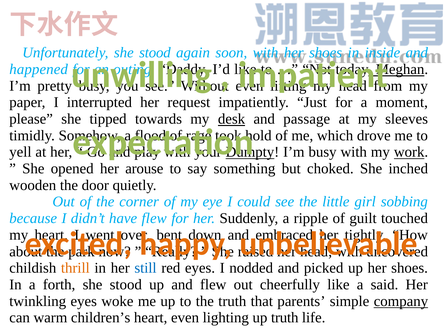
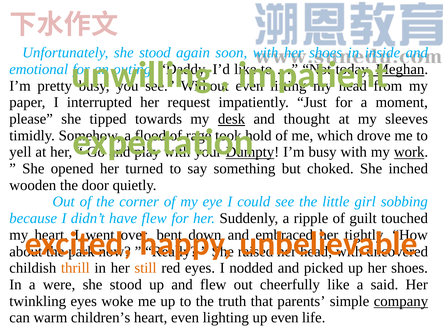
happened: happened -> emotional (39, 69)
passage: passage -> thought (307, 119)
arouse: arouse -> turned (144, 168)
still colour: blue -> orange (146, 268)
forth: forth -> were (59, 284)
up truth: truth -> even (285, 318)
